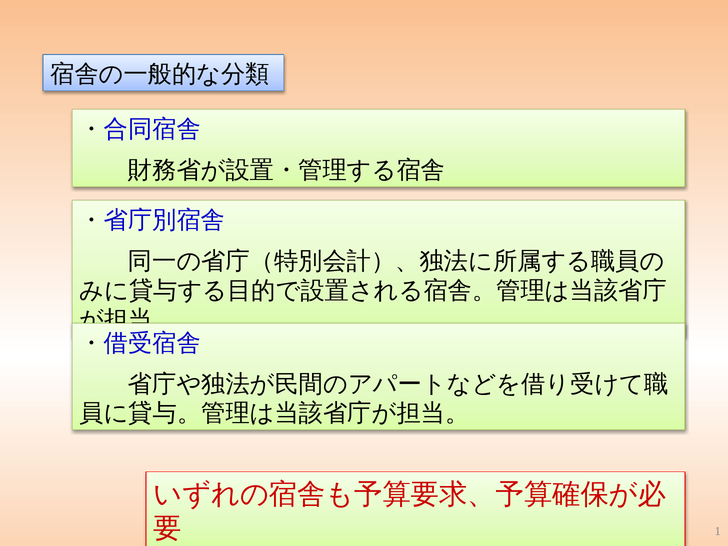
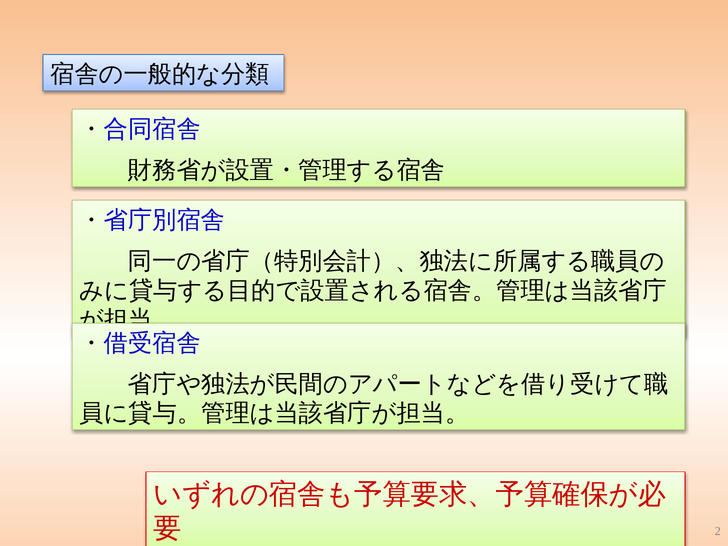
1: 1 -> 2 (718, 531)
